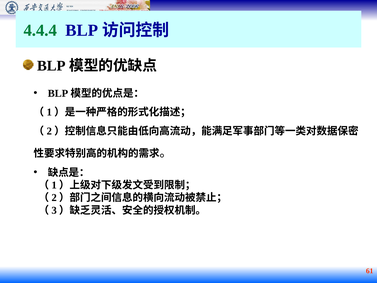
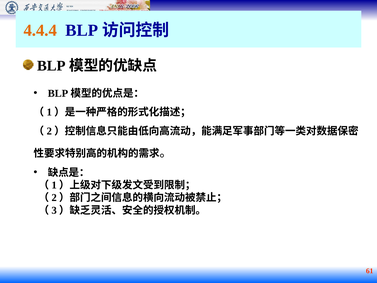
4.4.4 colour: green -> orange (40, 30)
